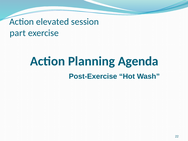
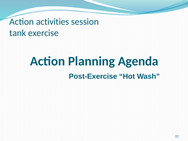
elevated: elevated -> activities (53, 22)
part: part -> tank (18, 33)
